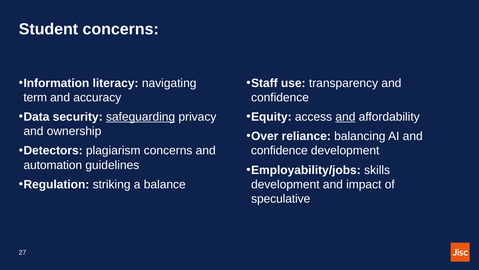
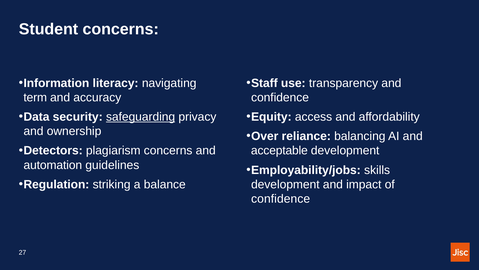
and underline: present -> none (345, 117)
confidence: confidence -> acceptable (279, 150)
speculative: speculative -> confidence (281, 198)
